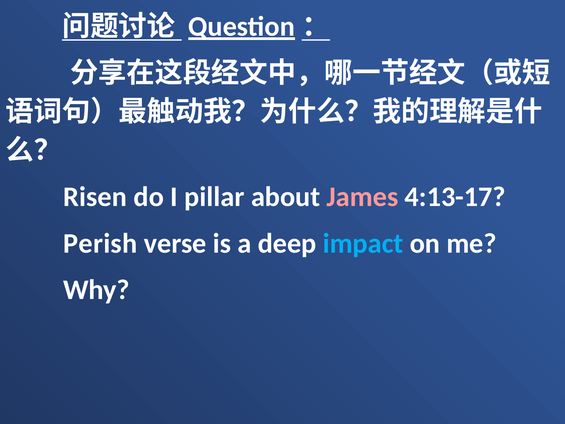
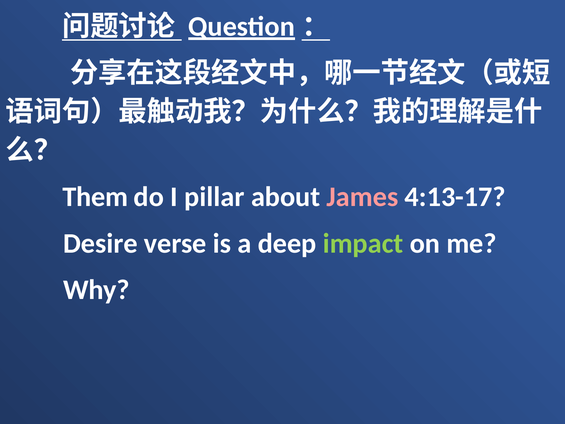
Risen: Risen -> Them (95, 197)
Perish: Perish -> Desire (100, 243)
impact colour: light blue -> light green (363, 243)
